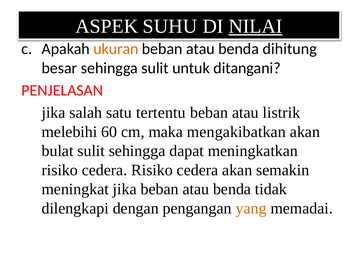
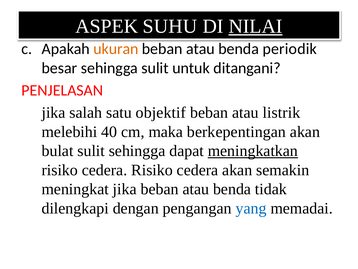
dihitung: dihitung -> periodik (290, 49)
tertentu: tertentu -> objektif (161, 112)
60: 60 -> 40 (109, 132)
mengakibatkan: mengakibatkan -> berkepentingan (236, 132)
meningkatkan underline: none -> present (253, 151)
yang colour: orange -> blue (251, 208)
